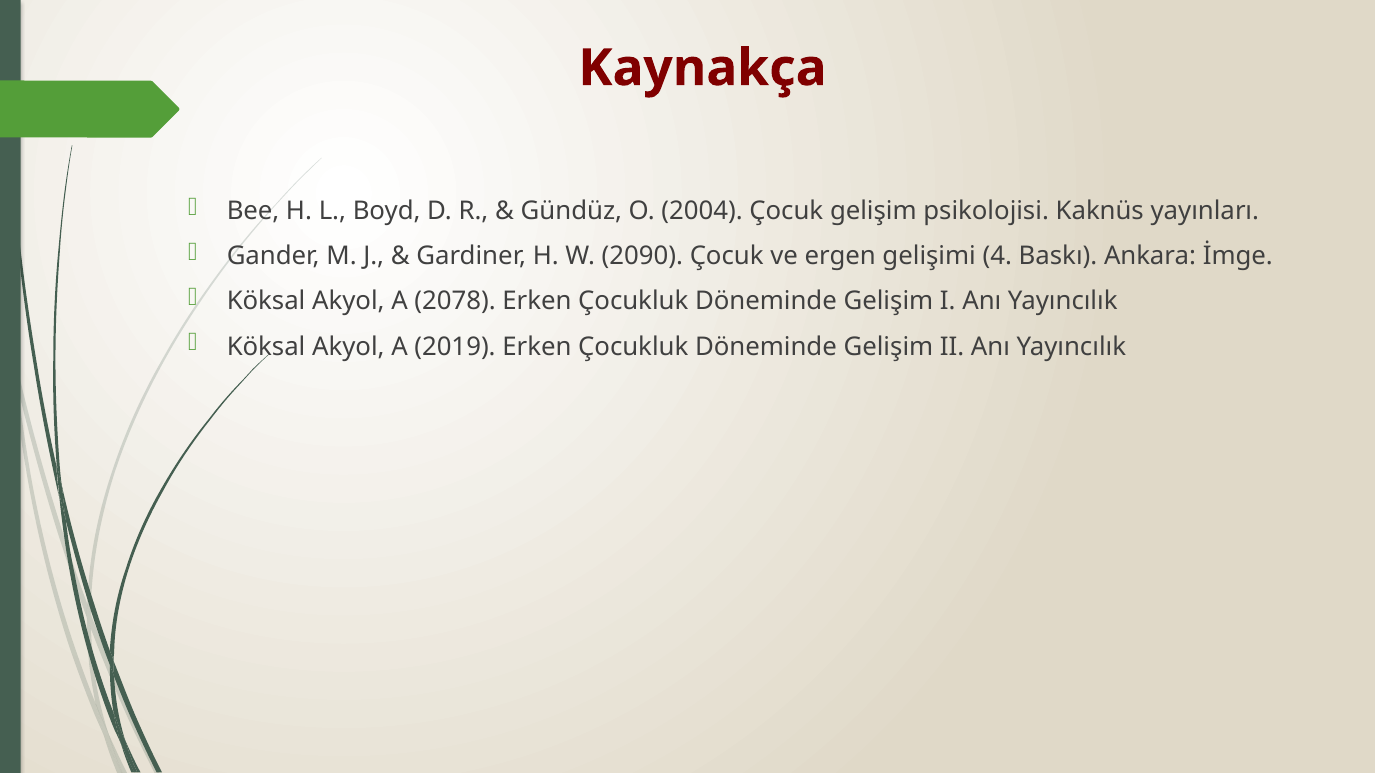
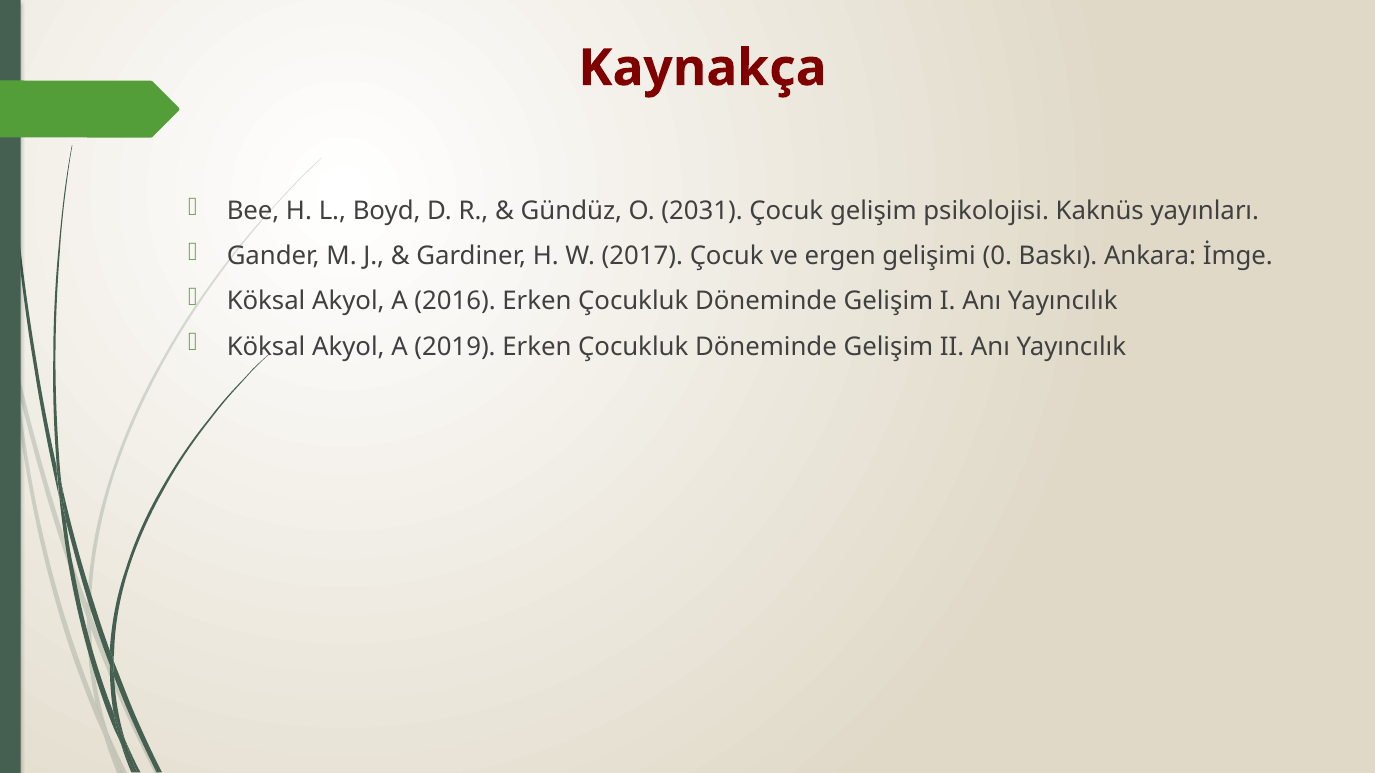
2004: 2004 -> 2031 (702, 211)
2090: 2090 -> 2017 (642, 256)
4: 4 -> 0 (997, 256)
2078: 2078 -> 2016 (455, 302)
